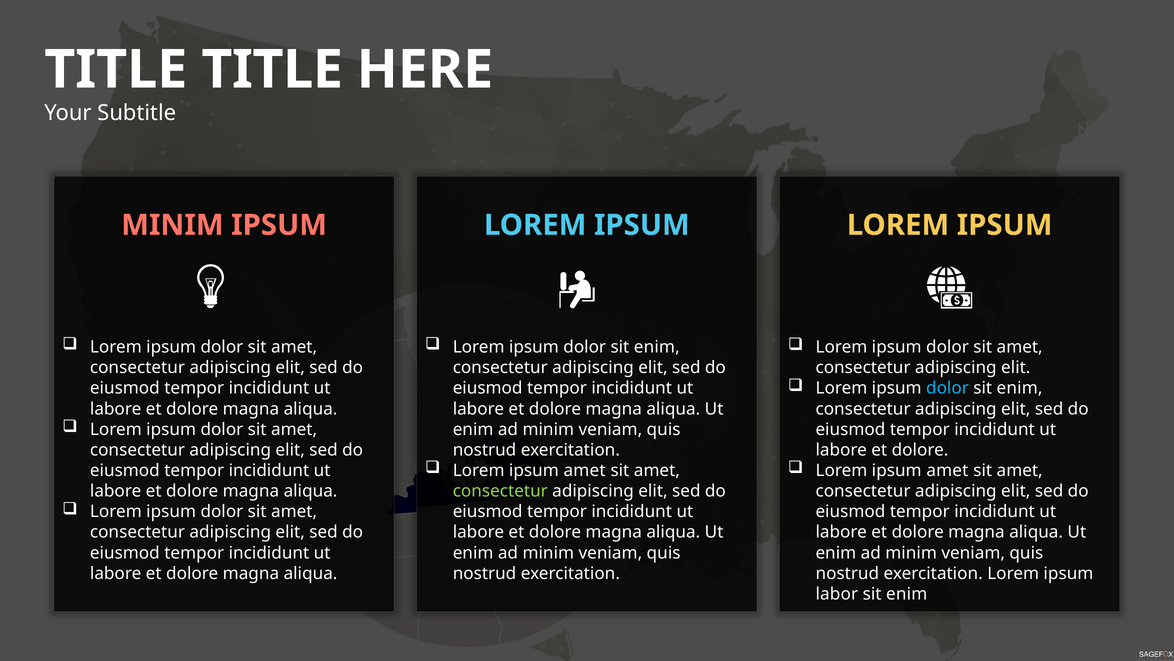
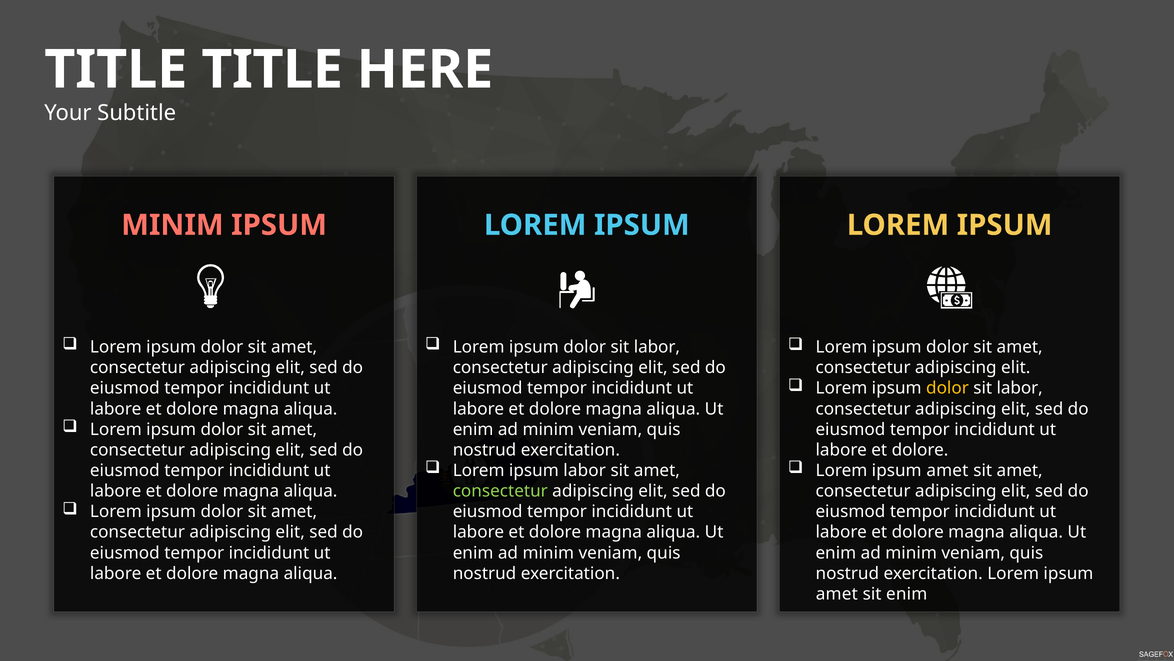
enim: enim -> labor (657, 347)
dolor colour: light blue -> yellow (947, 388)
enim: enim -> labor (1020, 388)
amet: amet -> labor (585, 470)
labor: labor -> amet (837, 593)
